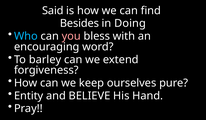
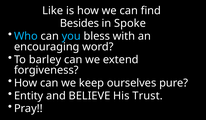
Said: Said -> Like (53, 11)
Doing: Doing -> Spoke (130, 23)
you colour: pink -> light blue (71, 36)
Hand: Hand -> Trust (148, 96)
